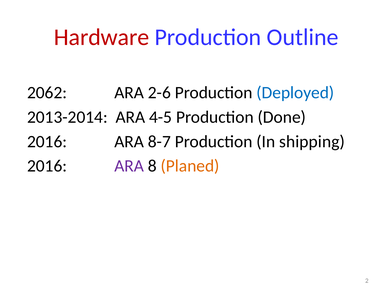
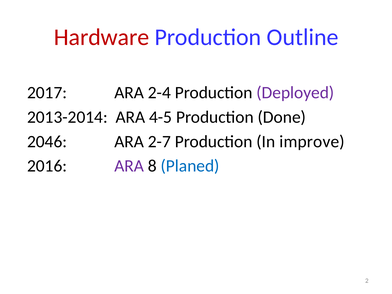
2062: 2062 -> 2017 (47, 93)
2-6: 2-6 -> 2-4 (159, 93)
Deployed colour: blue -> purple (295, 93)
2016: 2016 -> 2046 (47, 142)
8-7: 8-7 -> 2-7 (159, 142)
shipping: shipping -> improve (312, 142)
Planed colour: orange -> blue (190, 166)
